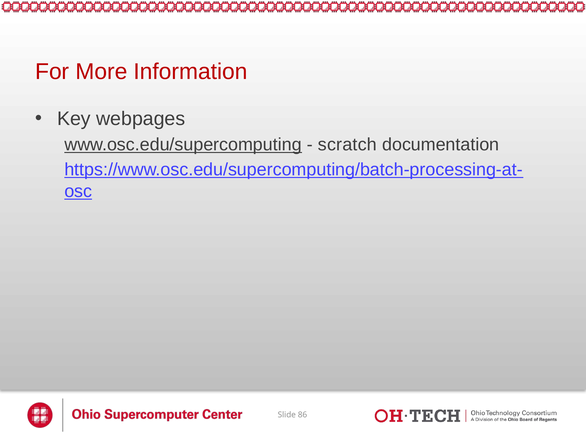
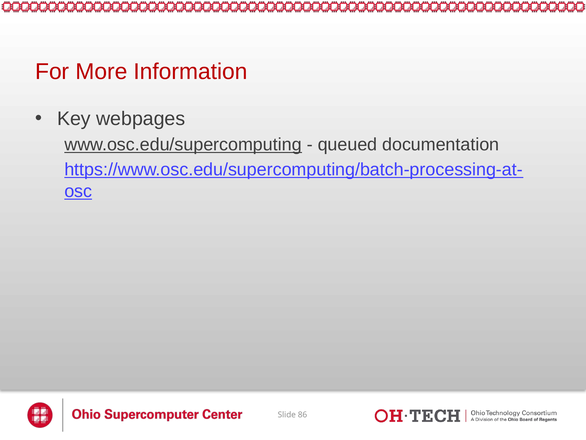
scratch: scratch -> queued (347, 144)
